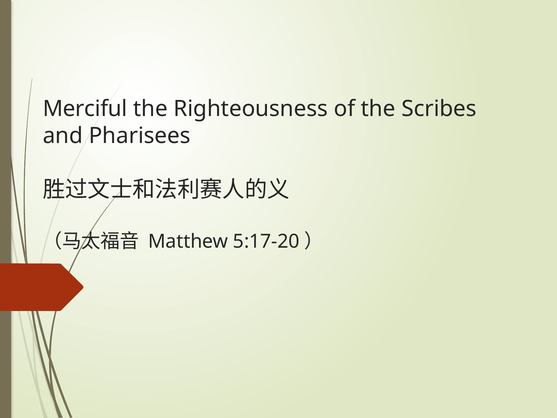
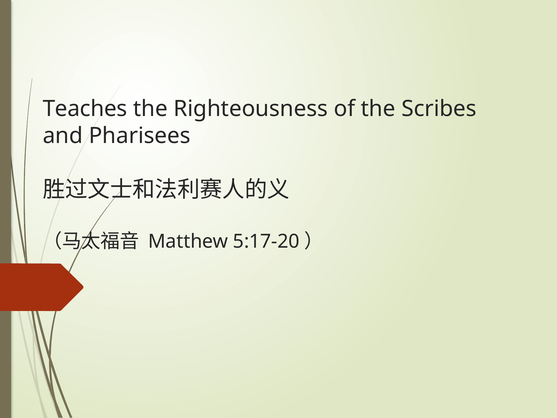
Merciful: Merciful -> Teaches (85, 109)
